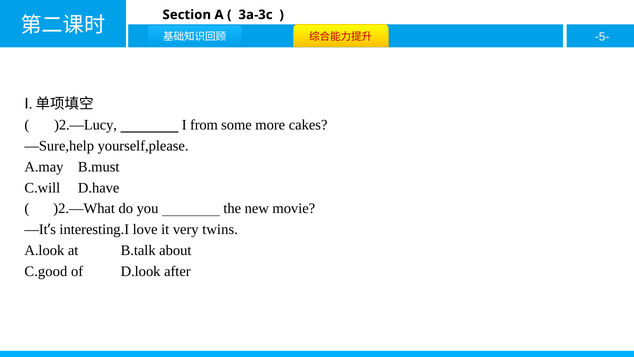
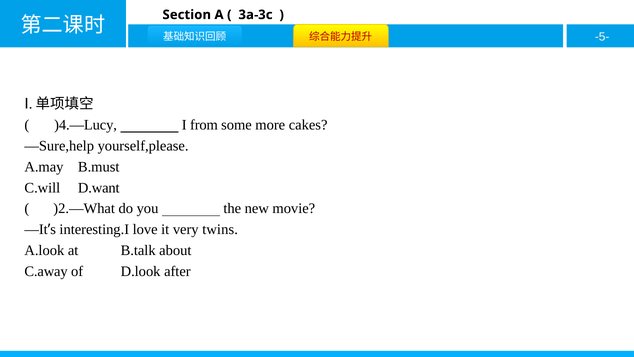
)2.—Lucy: )2.—Lucy -> )4.—Lucy (86, 125)
D.have: D.have -> D.want (99, 188)
C.good: C.good -> C.away (46, 271)
